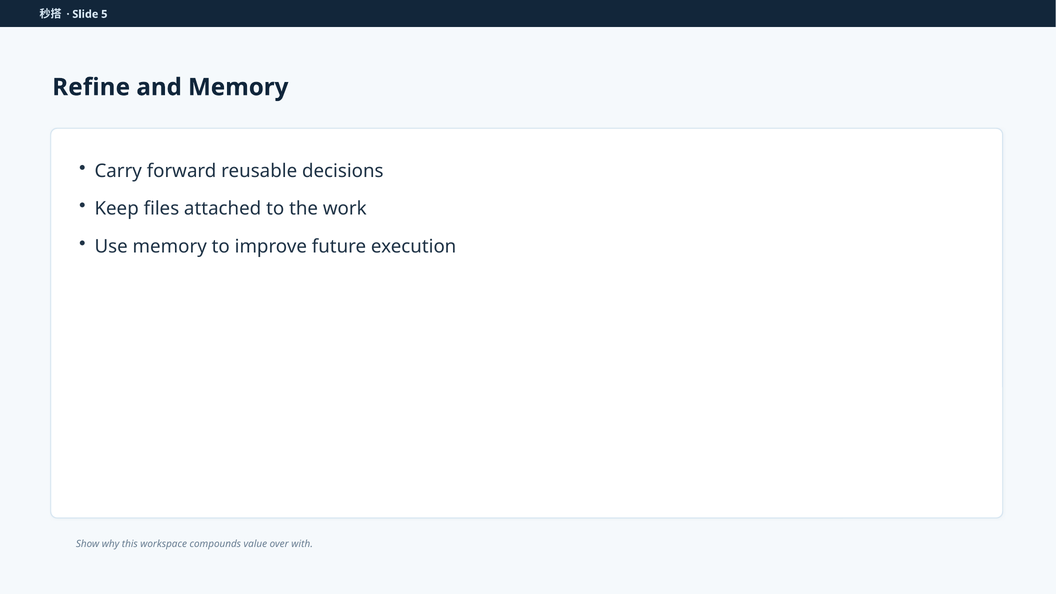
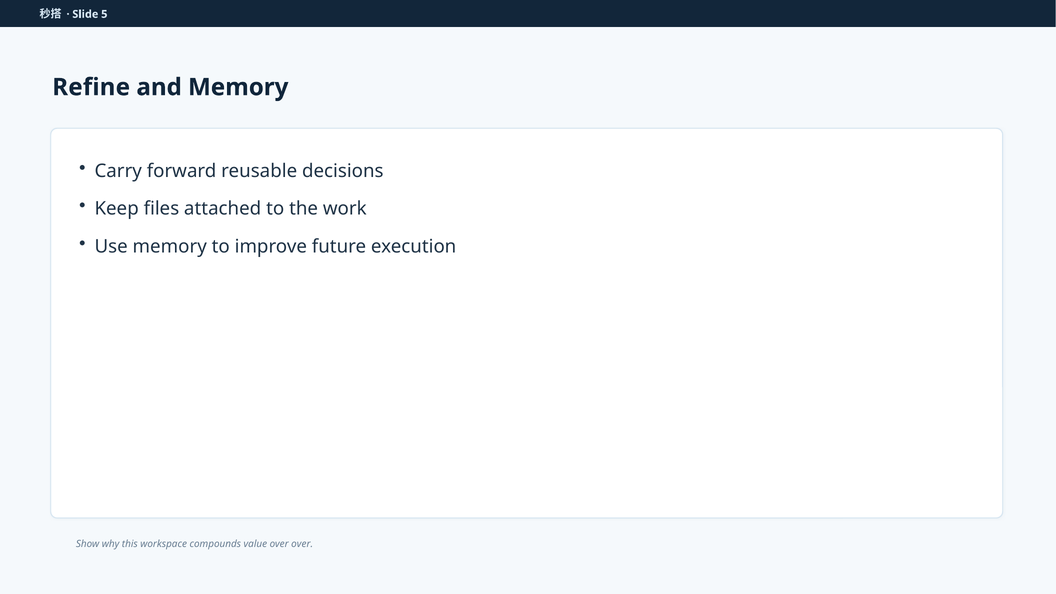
over with: with -> over (302, 544)
